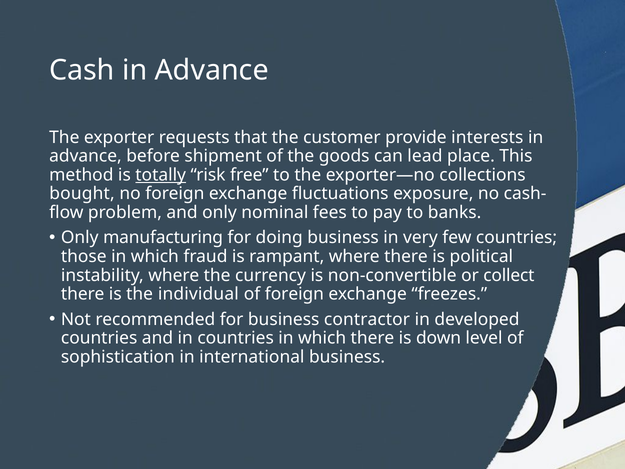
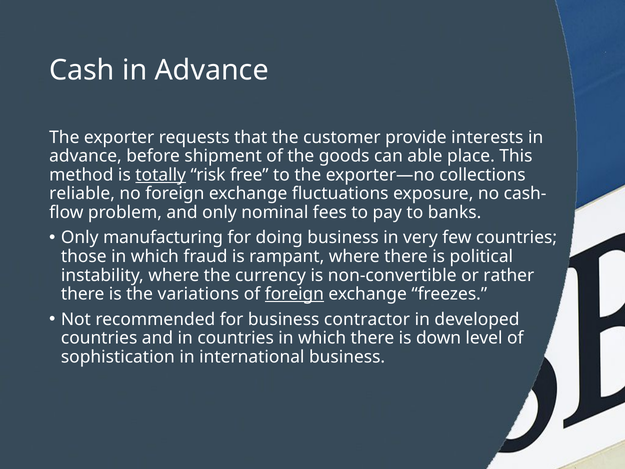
lead: lead -> able (425, 156)
bought: bought -> reliable (82, 194)
collect: collect -> rather (509, 275)
individual: individual -> variations (198, 294)
foreign underline: none -> present (294, 294)
